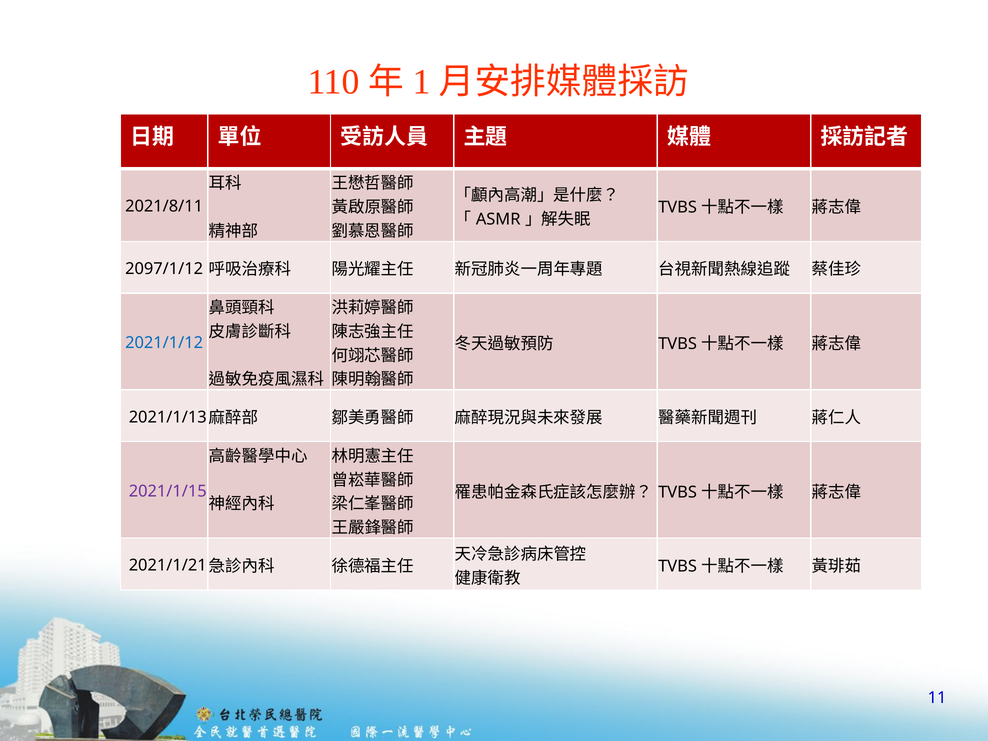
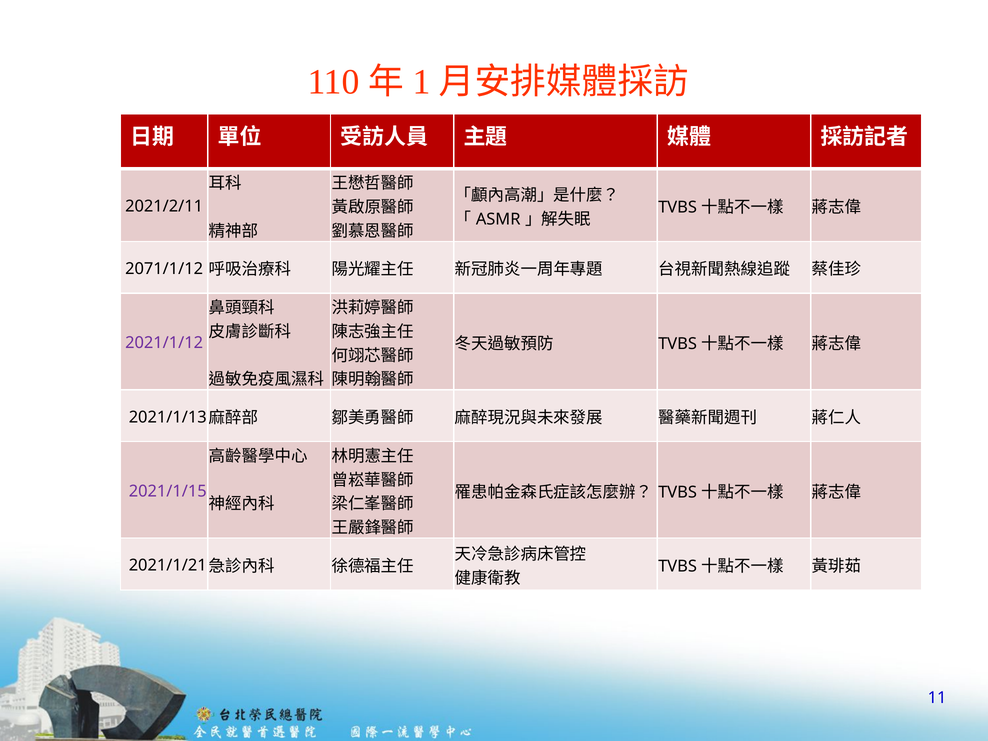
2021/8/11: 2021/8/11 -> 2021/2/11 (164, 207)
2097/1/12: 2097/1/12 -> 2071/1/12 (164, 269)
2021/1/12 colour: blue -> purple (164, 343)
